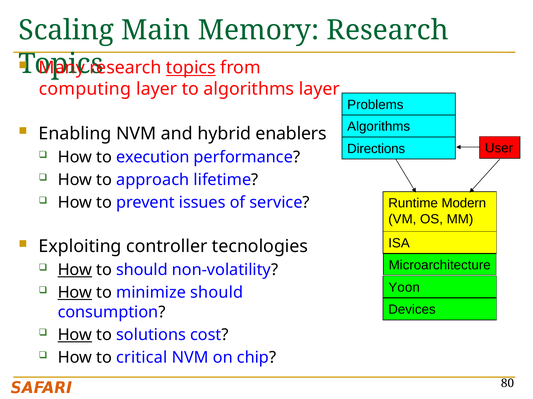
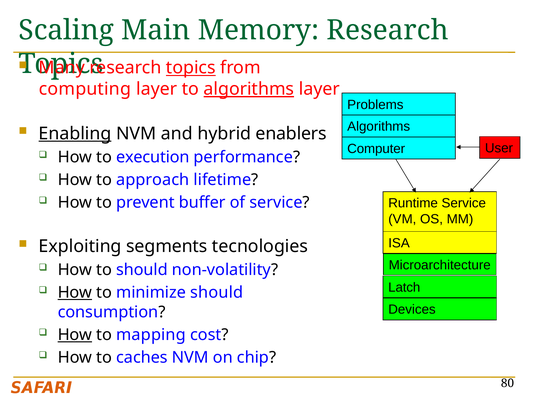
algorithms underline: none -> present (249, 89)
Enabling underline: none -> present (75, 134)
Directions: Directions -> Computer (376, 149)
issues: issues -> buffer (202, 203)
Runtime Modern: Modern -> Service (464, 204)
controller: controller -> segments (167, 247)
How underline: present -> none (75, 270)
Yoon: Yoon -> Latch (404, 288)
solutions: solutions -> mapping (151, 335)
critical: critical -> caches (142, 358)
